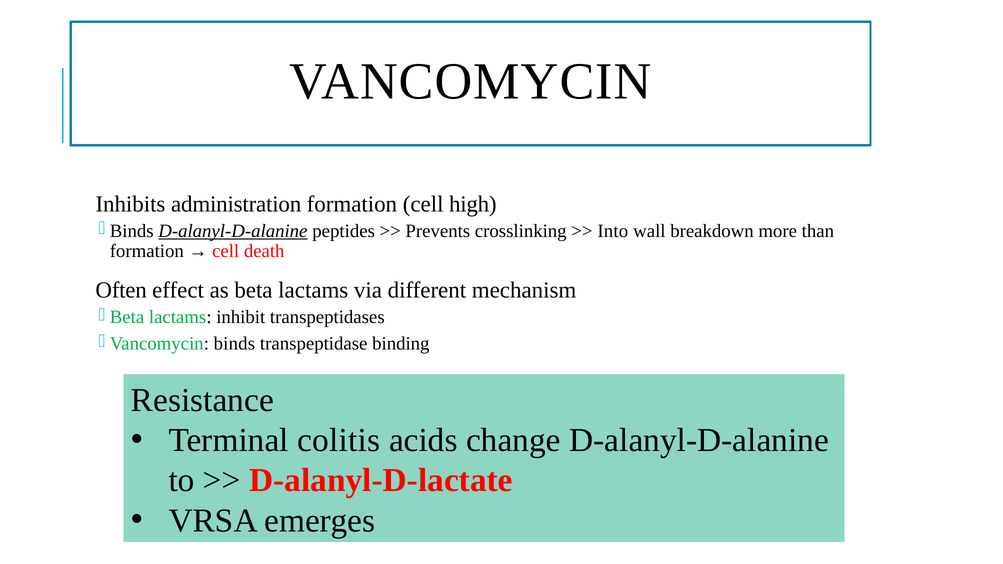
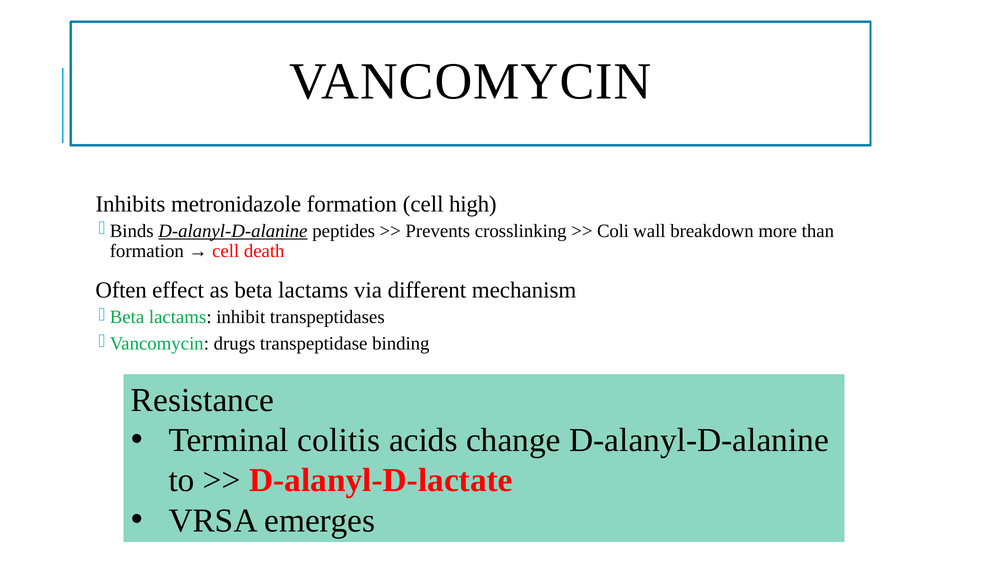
administration: administration -> metronidazole (236, 204)
Into: Into -> Coli (613, 231)
binds: binds -> drugs (235, 344)
